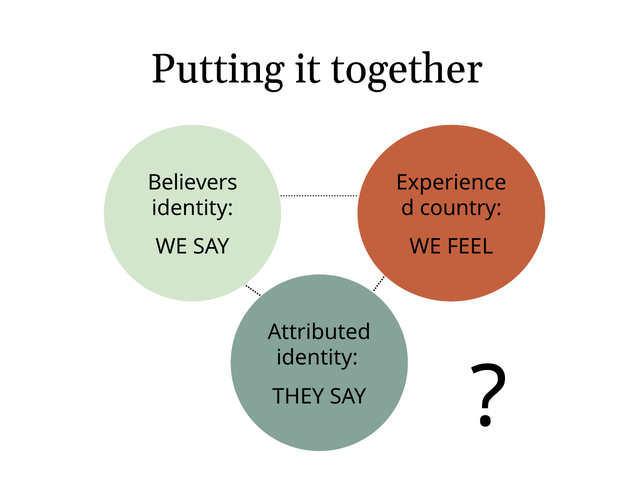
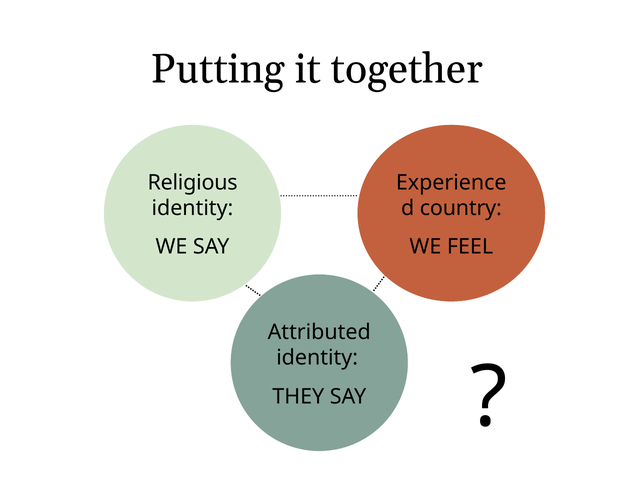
Believers: Believers -> Religious (193, 182)
